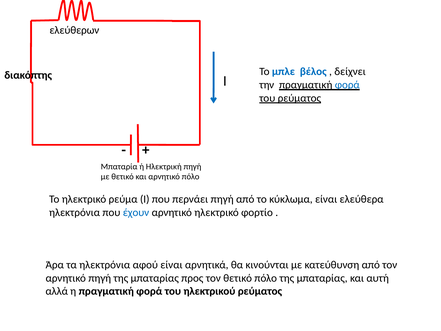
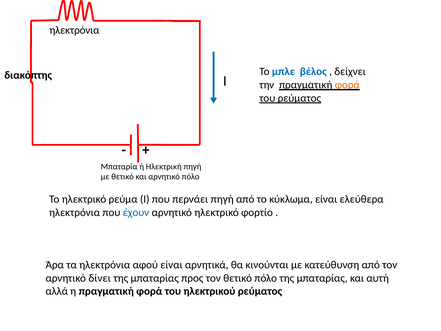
ελεύθερων: ελεύθερων -> ηλεκτρόνια (74, 30)
φορά colour: blue -> orange (347, 85)
αρνητικό πηγή: πηγή -> δίνει (100, 278)
